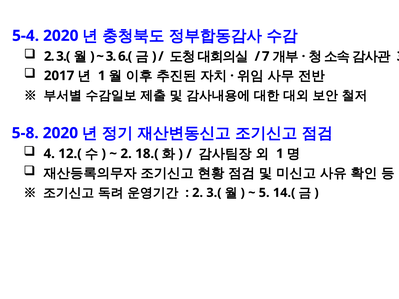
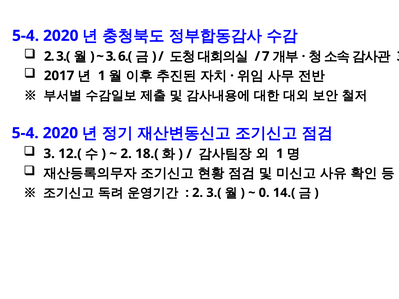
5-8: 5-8 -> 5-4 (25, 133)
4: 4 -> 3 (49, 154)
5: 5 -> 0 (264, 193)
